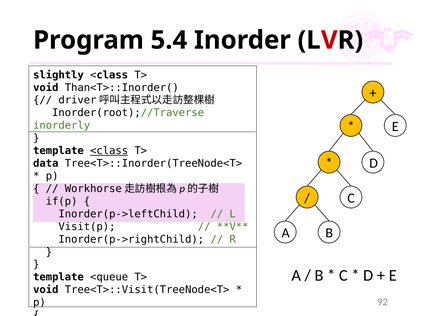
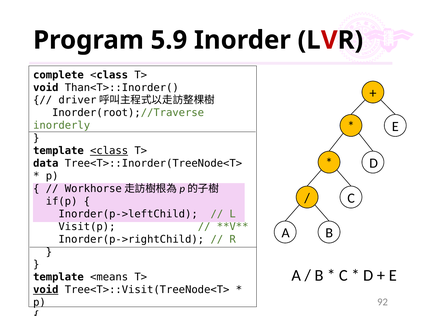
5.4: 5.4 -> 5.9 (169, 40)
slightly: slightly -> complete (58, 75)
<queue: <queue -> <means (109, 277)
void underline: none -> present (46, 290)
